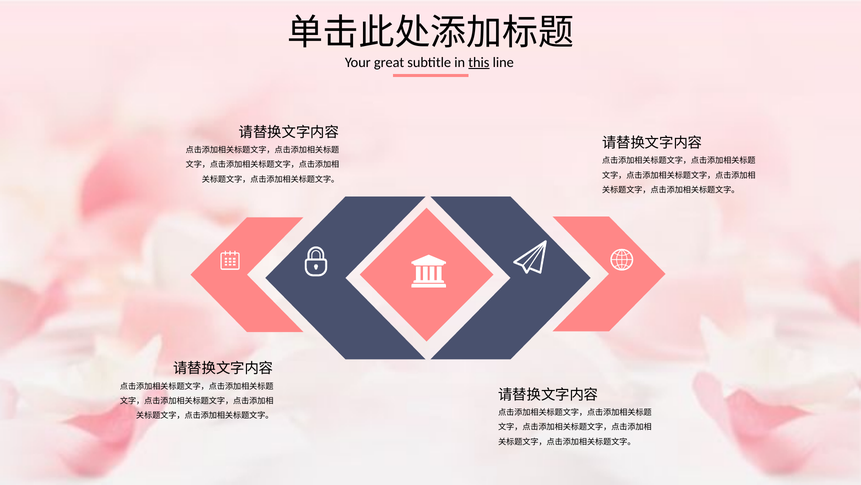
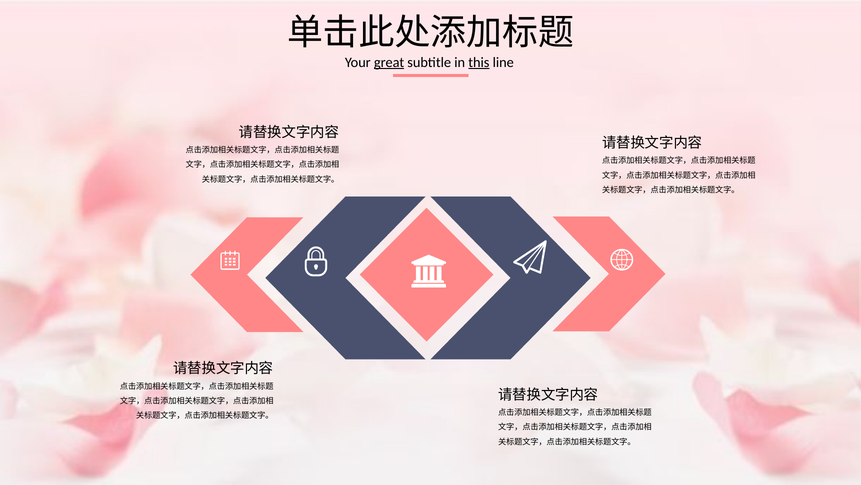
great underline: none -> present (389, 62)
